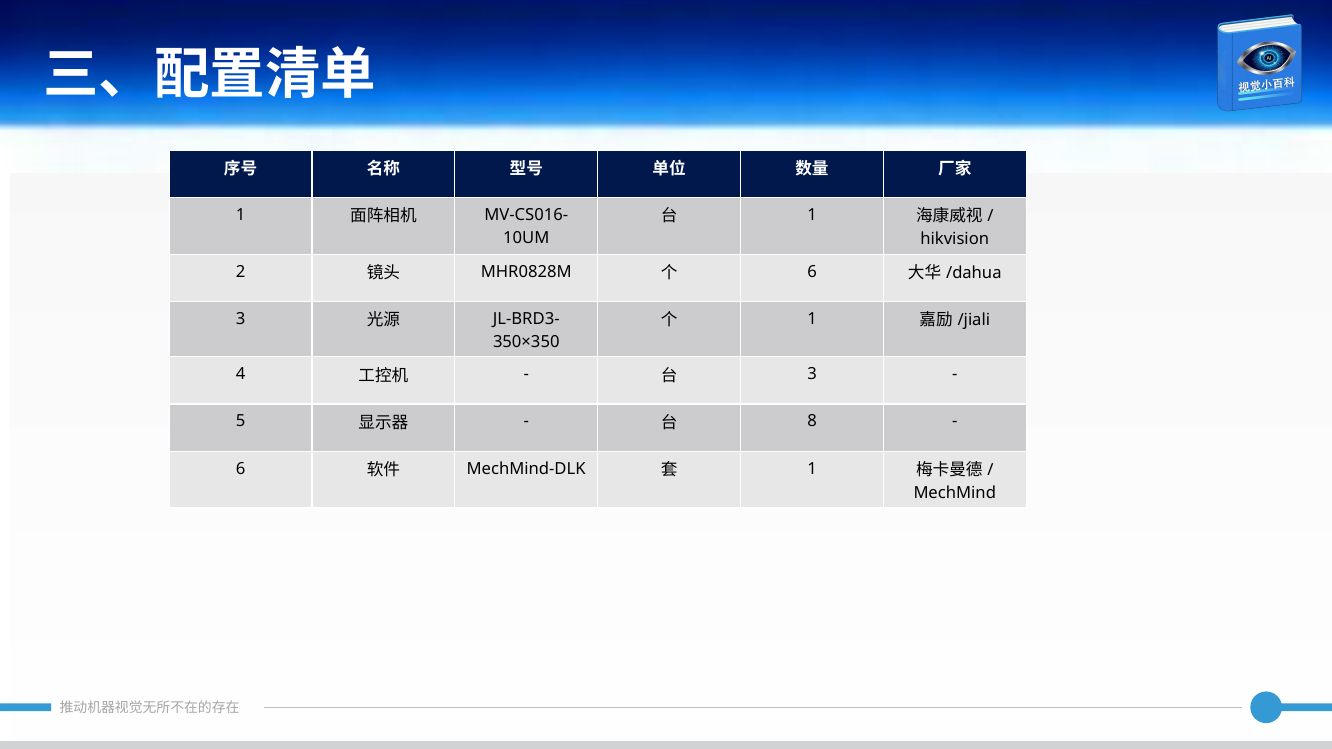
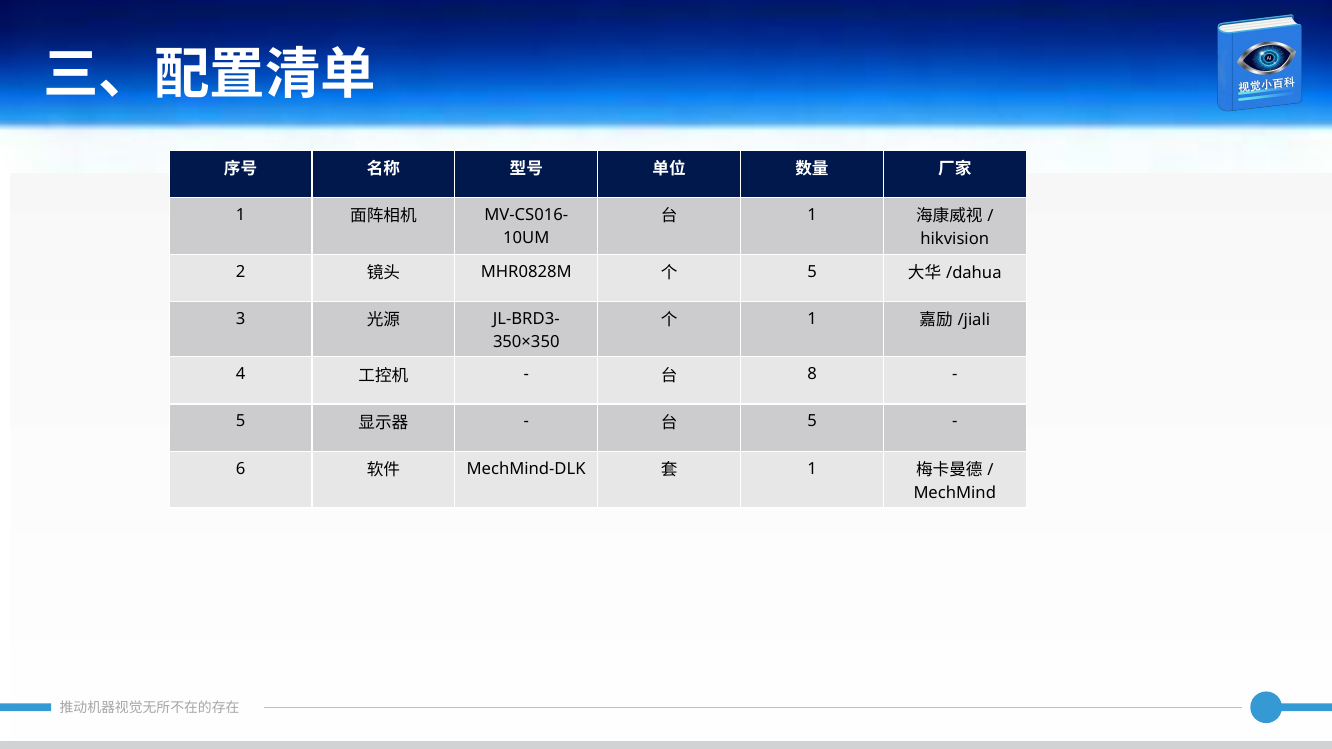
6: 6 -> 5 (812, 272)
3: 3 -> 8 (812, 374)
8: 8 -> 5 (812, 422)
